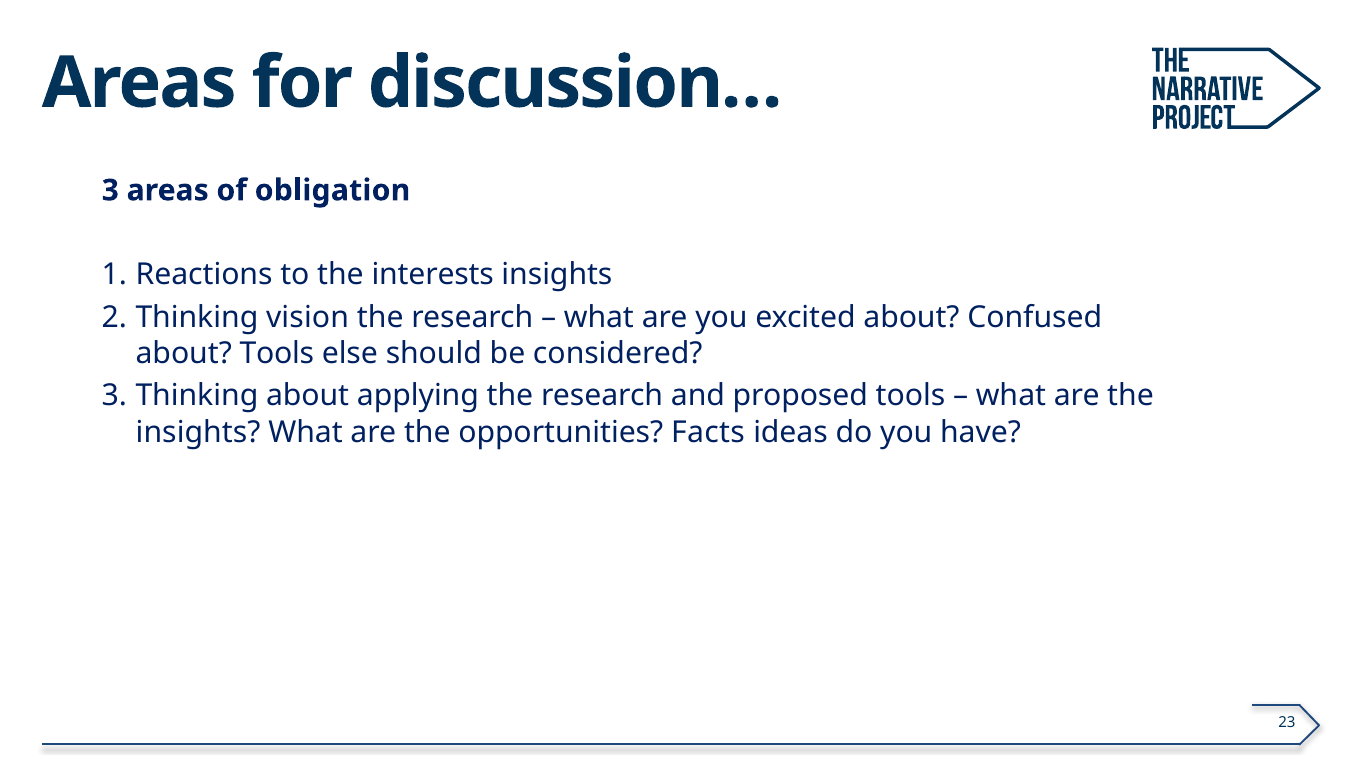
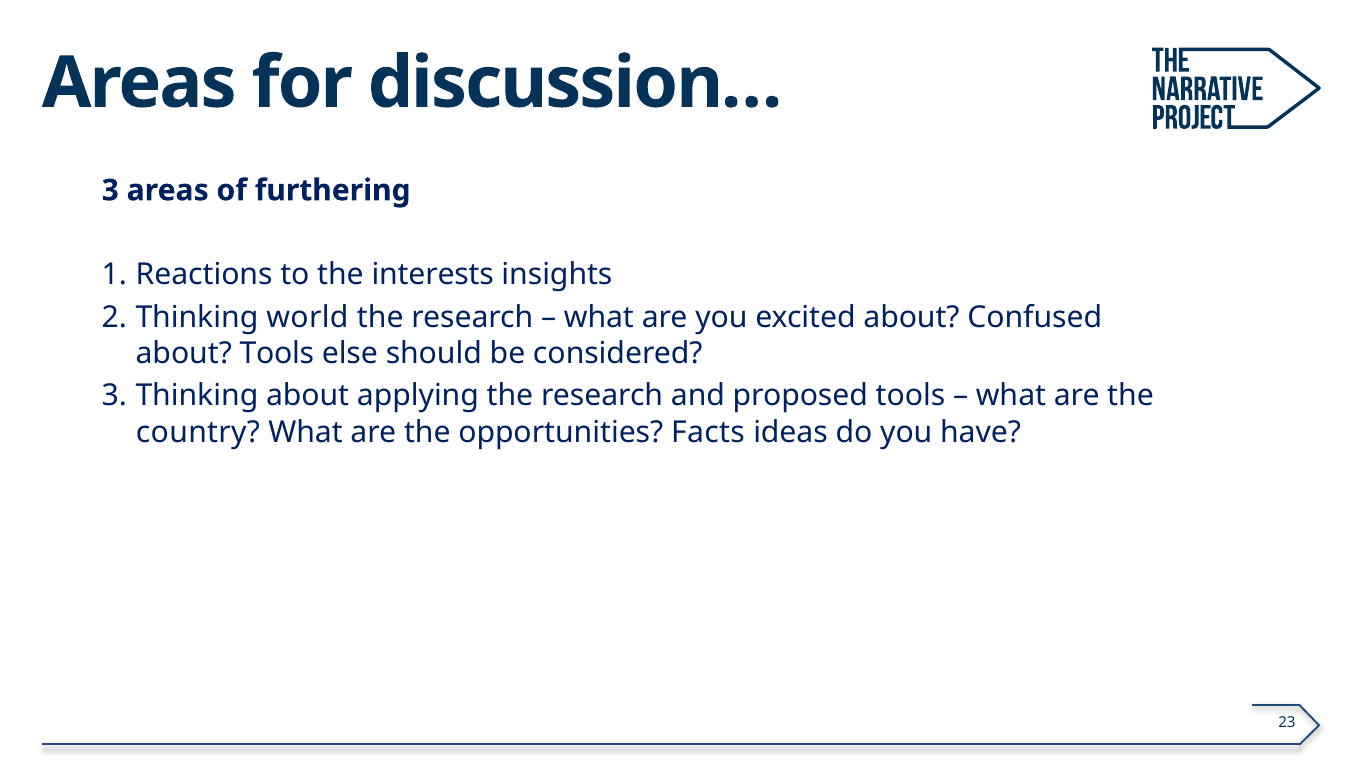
obligation: obligation -> furthering (333, 190)
vision: vision -> world (307, 317)
insights: insights -> country (198, 432)
